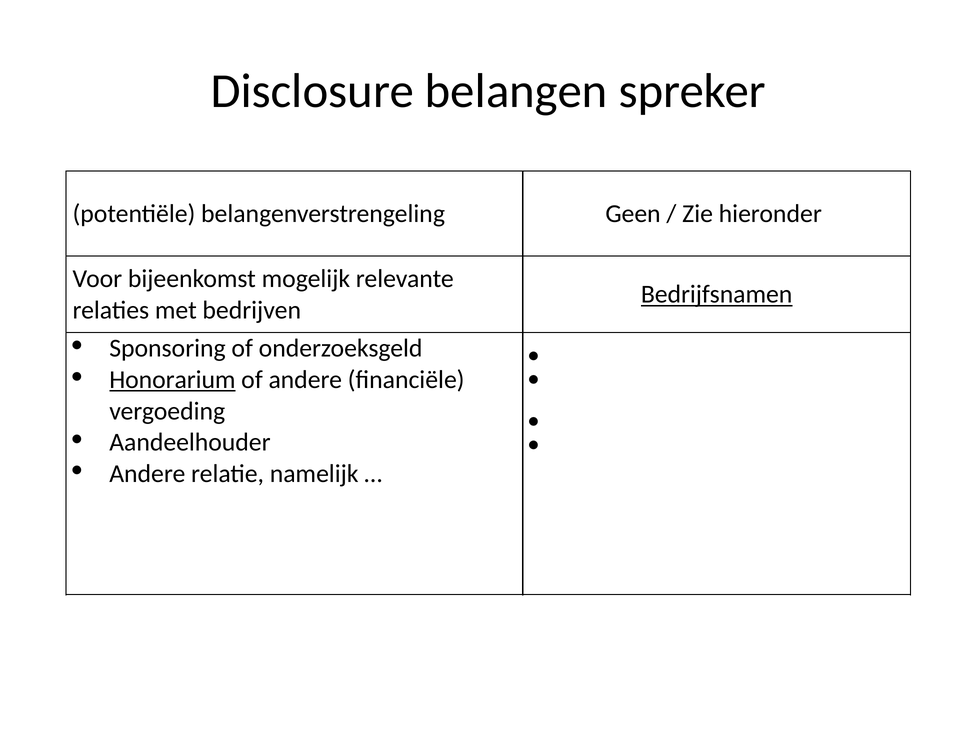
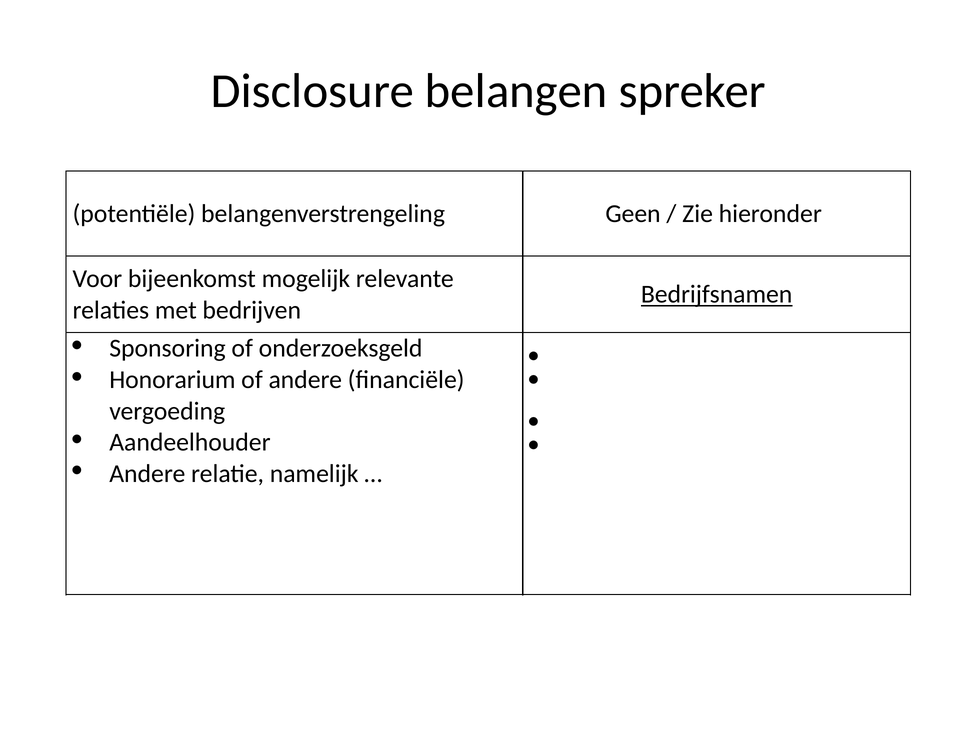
Honorarium underline: present -> none (172, 380)
